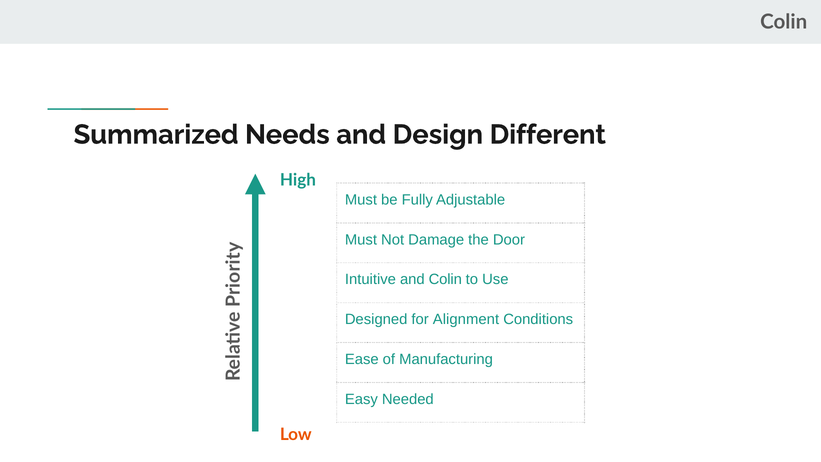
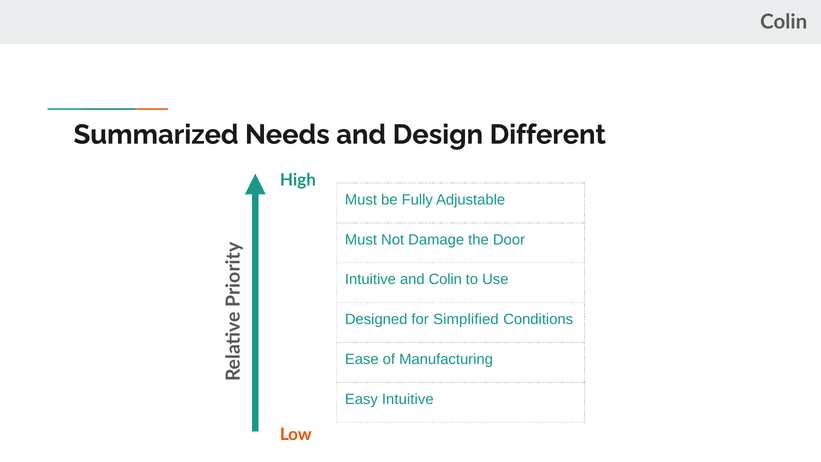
Alignment: Alignment -> Simplified (466, 319)
Easy Needed: Needed -> Intuitive (408, 399)
